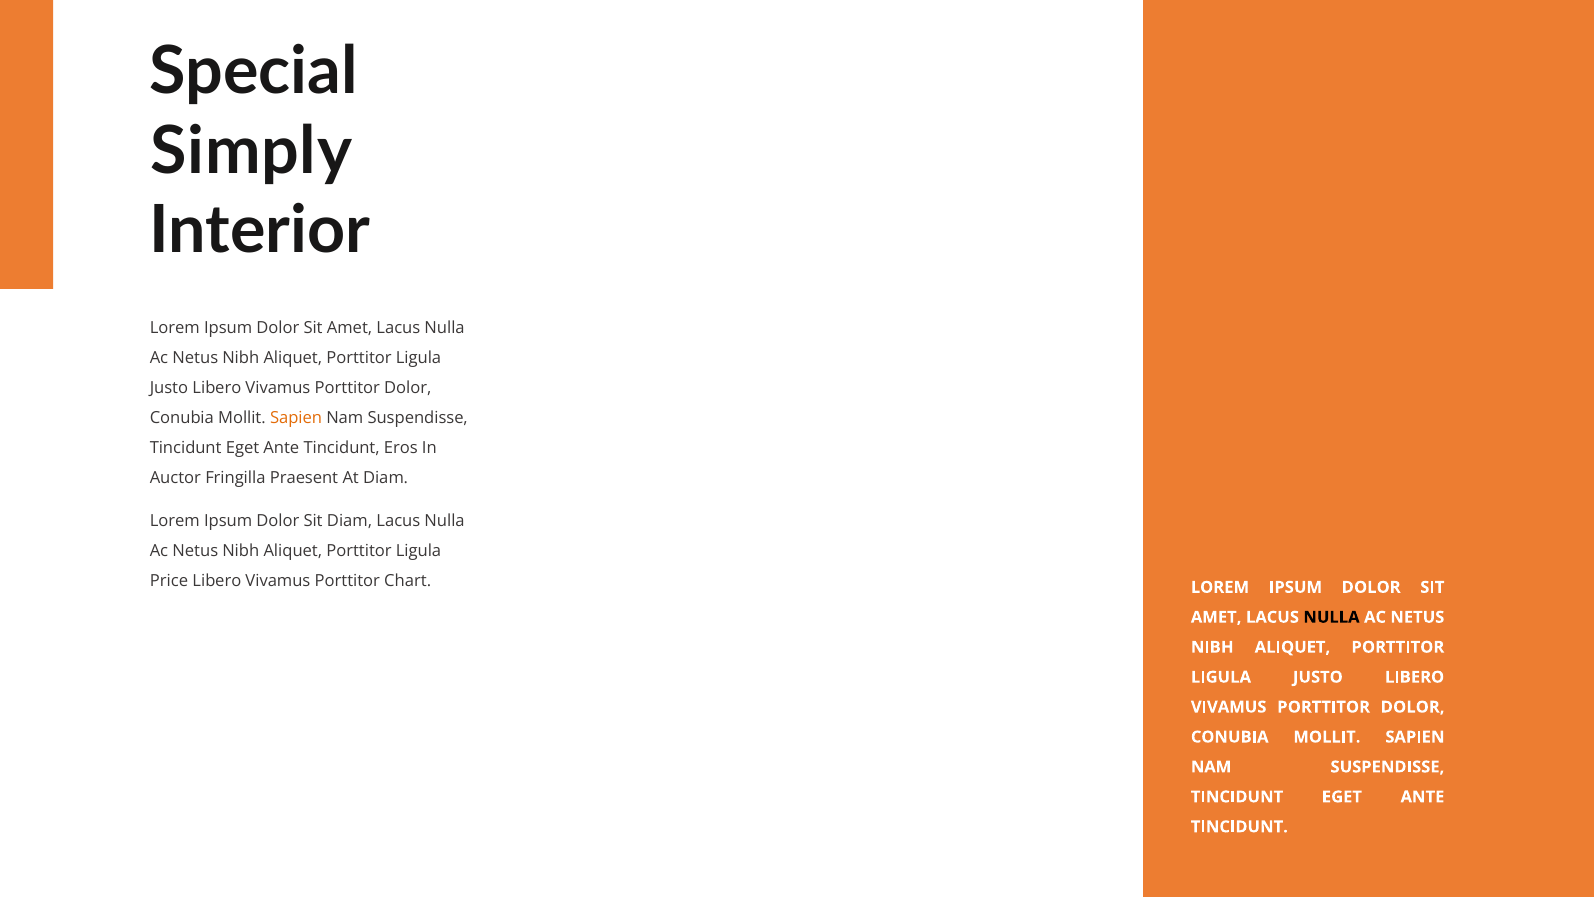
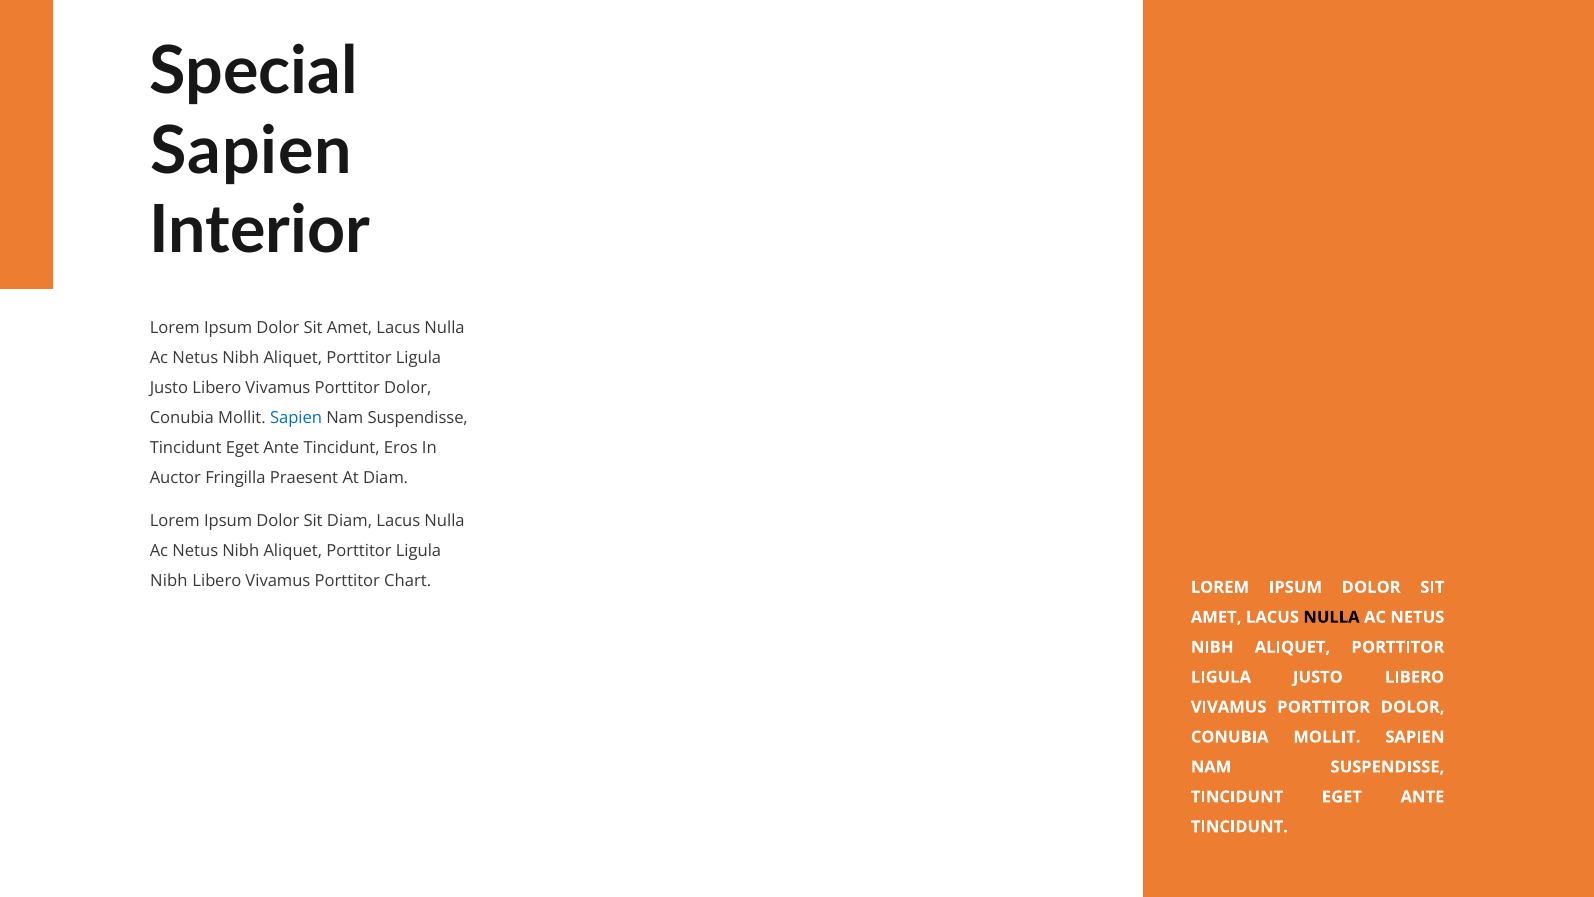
Simply: Simply -> Sapien (251, 151)
Sapien colour: orange -> blue (296, 418)
Price: Price -> Nibh (169, 581)
